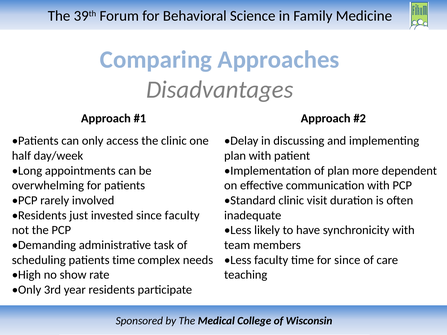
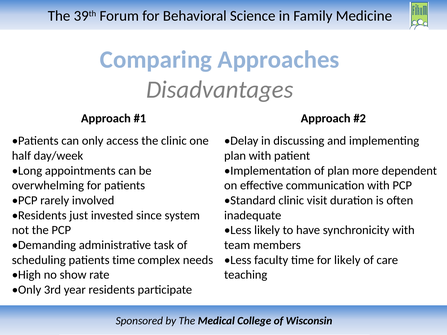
since faculty: faculty -> system (182, 215)
for since: since -> likely (347, 260)
